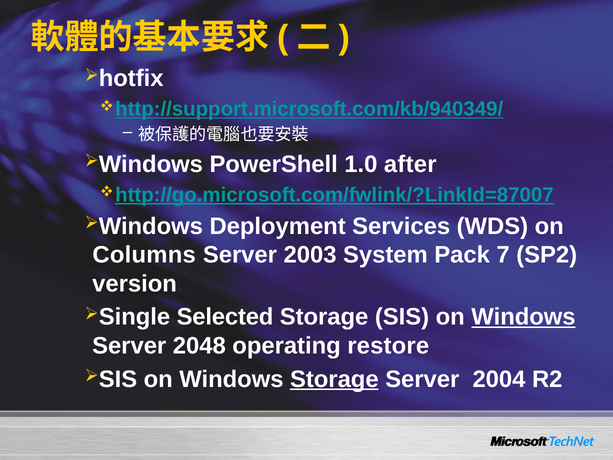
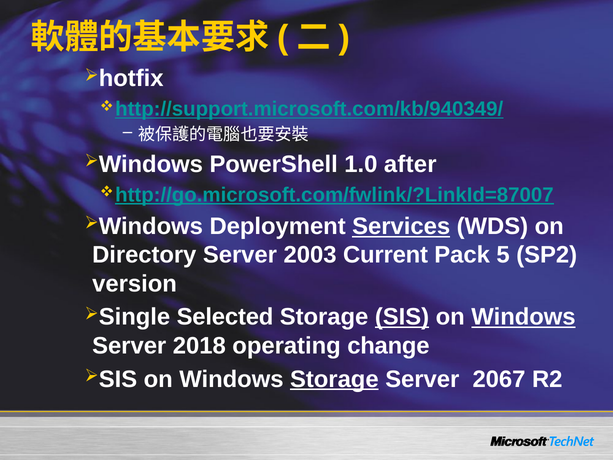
Services underline: none -> present (401, 226)
Columns: Columns -> Directory (144, 255)
System: System -> Current (386, 255)
7: 7 -> 5 (503, 255)
SIS underline: none -> present (402, 317)
2048: 2048 -> 2018 (199, 346)
restore: restore -> change (388, 346)
2004: 2004 -> 2067 (499, 379)
